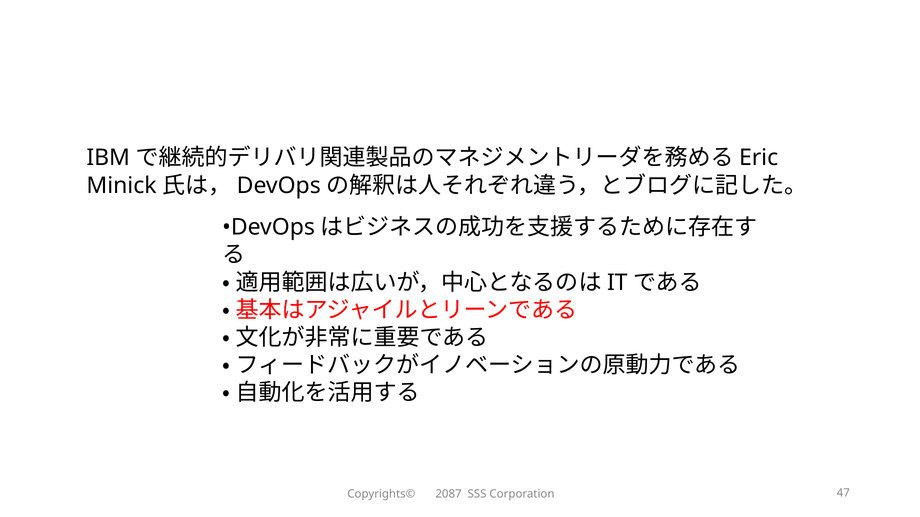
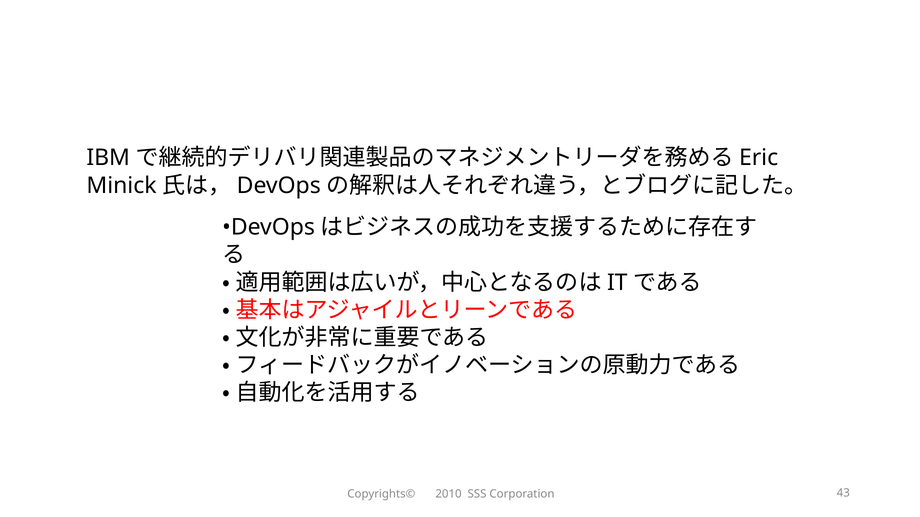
2087: 2087 -> 2010 (449, 494)
47: 47 -> 43 (843, 493)
